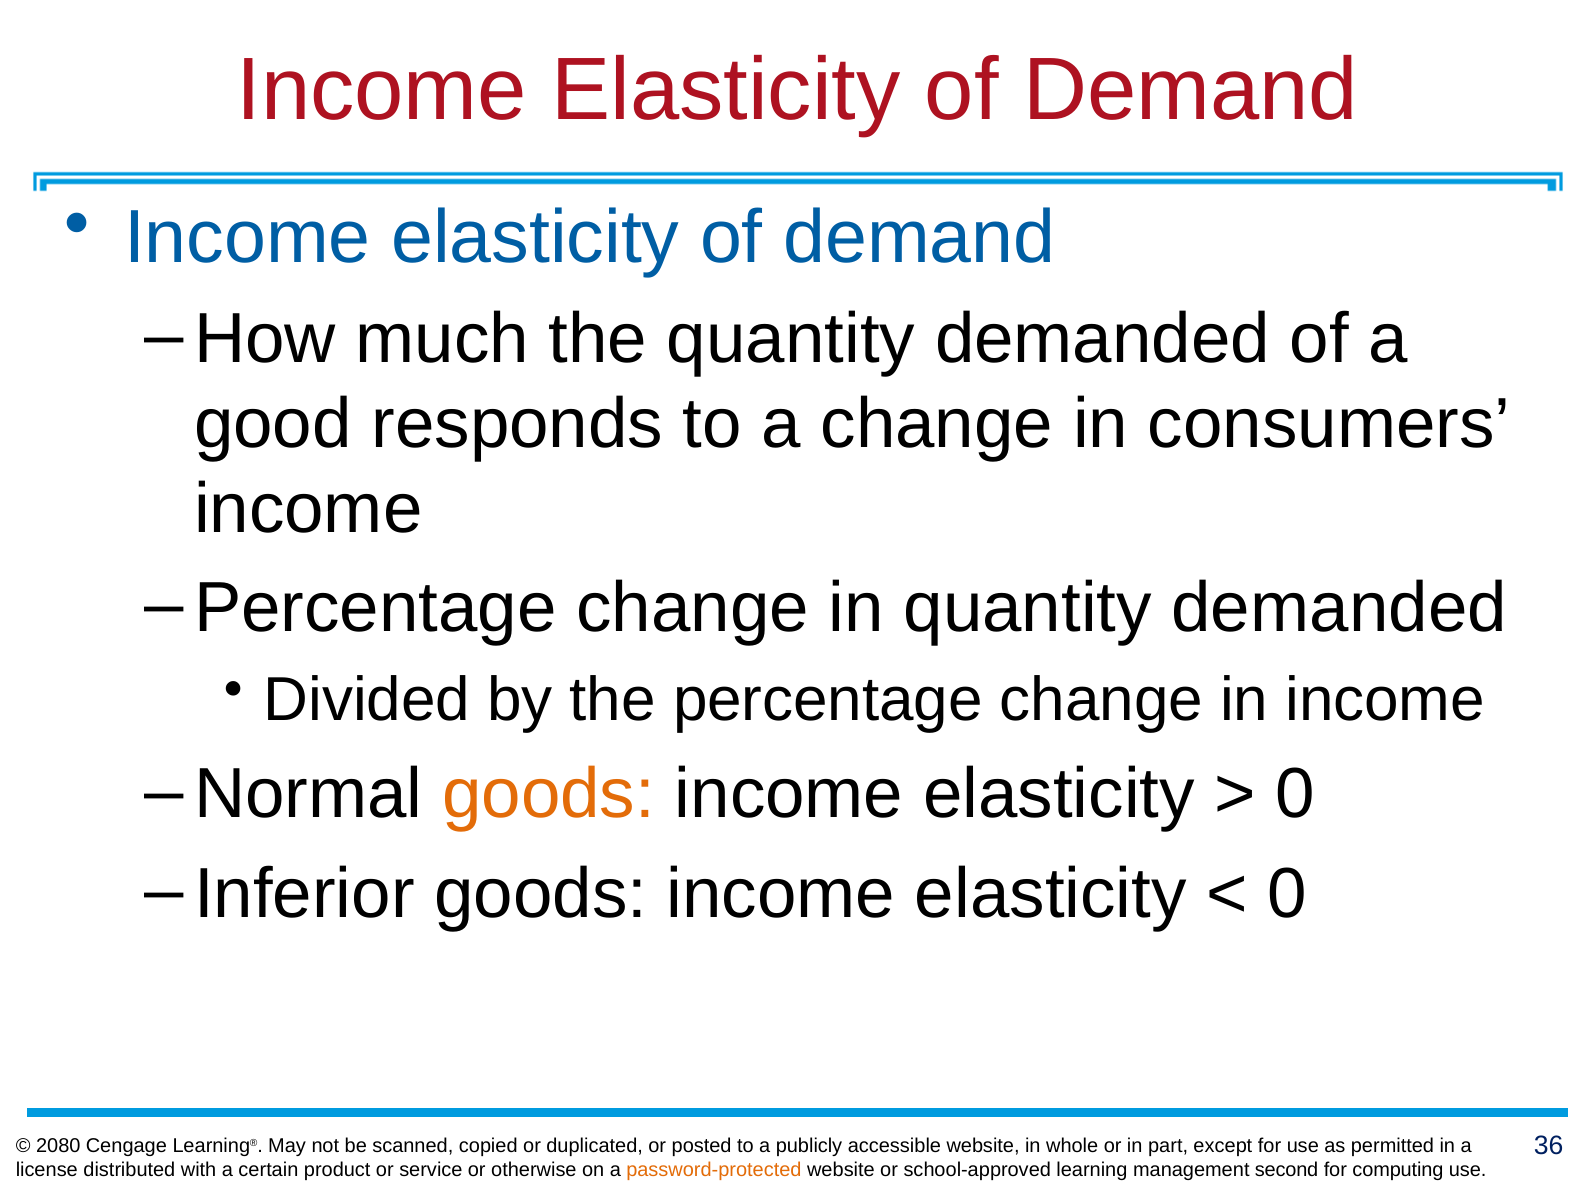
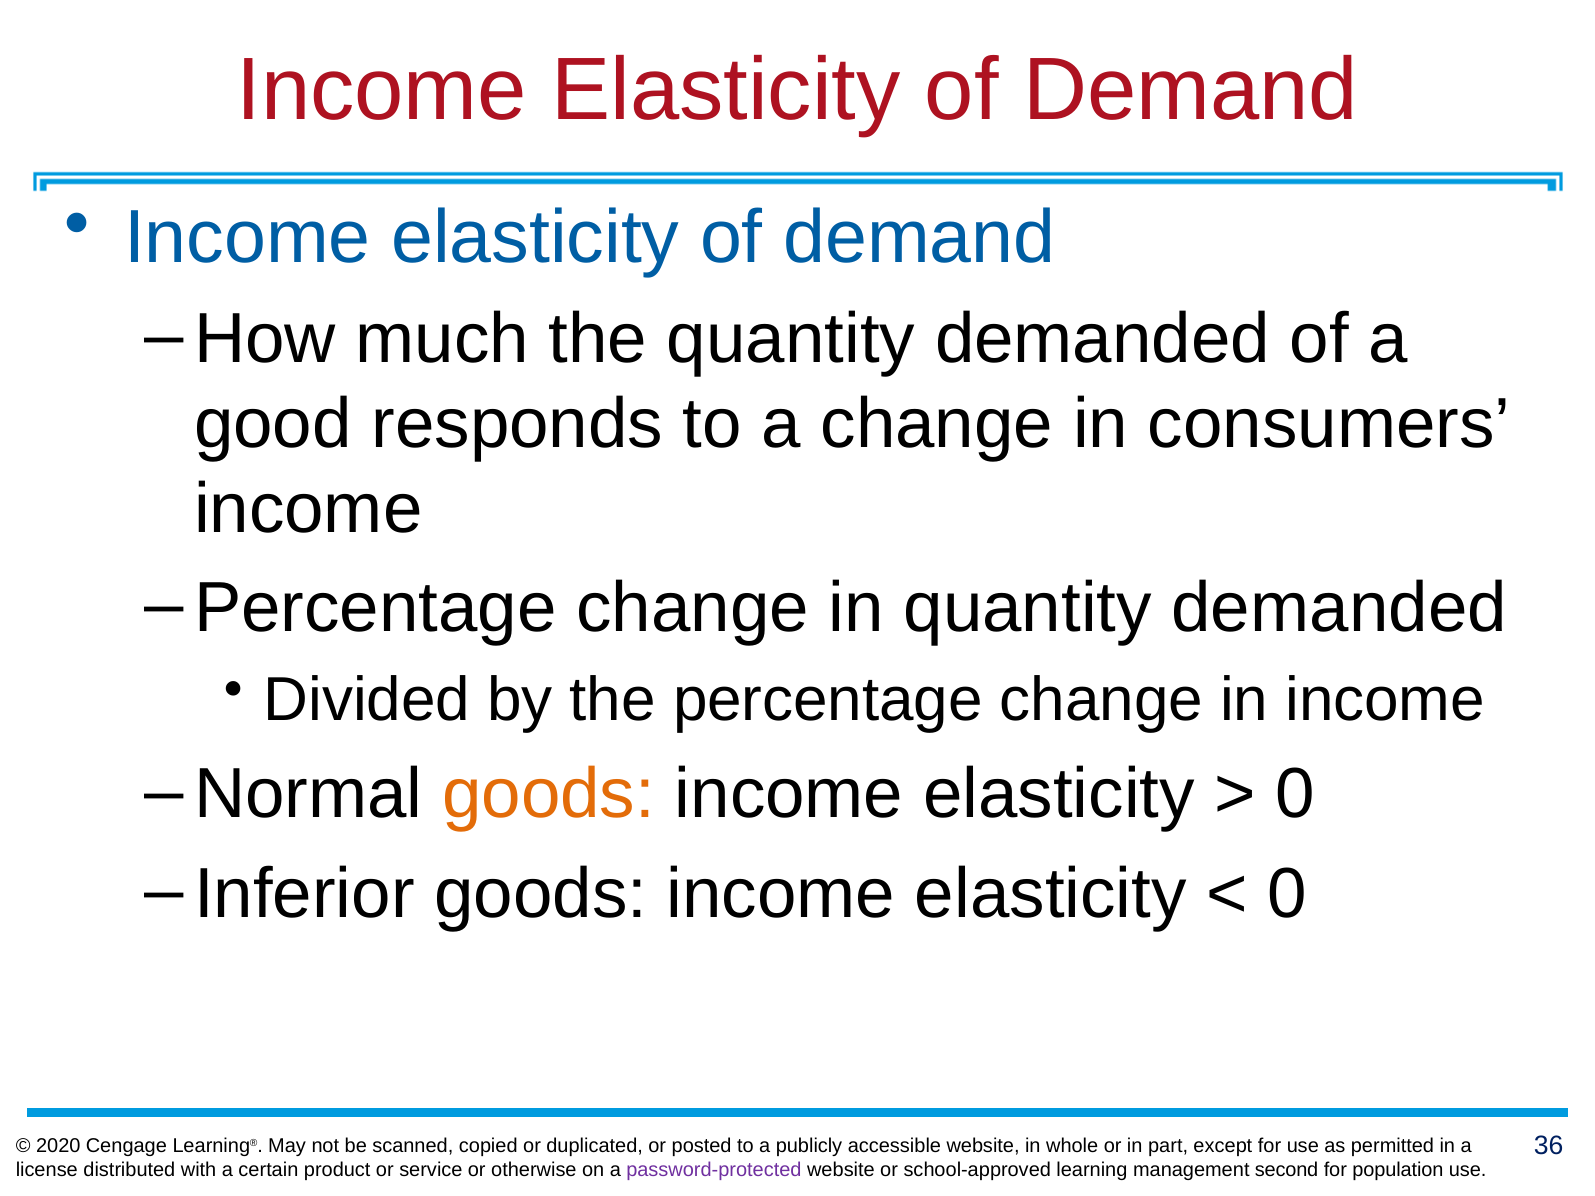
2080: 2080 -> 2020 (58, 1146)
password-protected colour: orange -> purple (714, 1170)
computing: computing -> population (1398, 1170)
